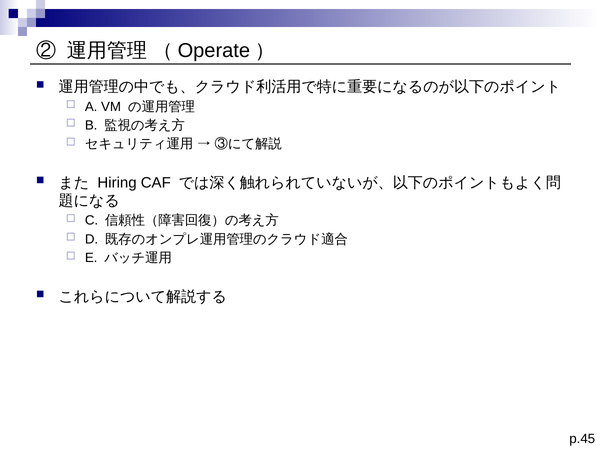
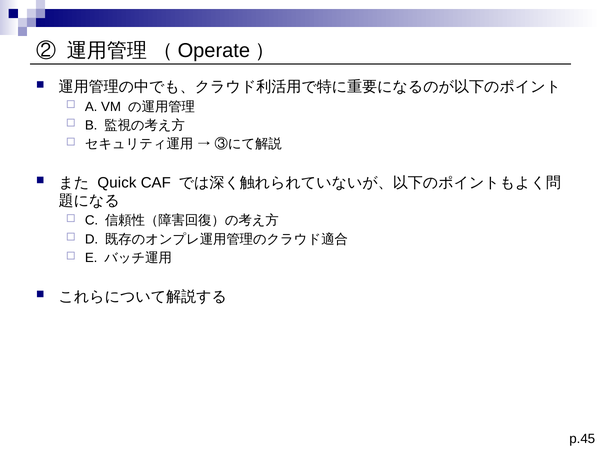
Hiring: Hiring -> Quick (117, 183)
